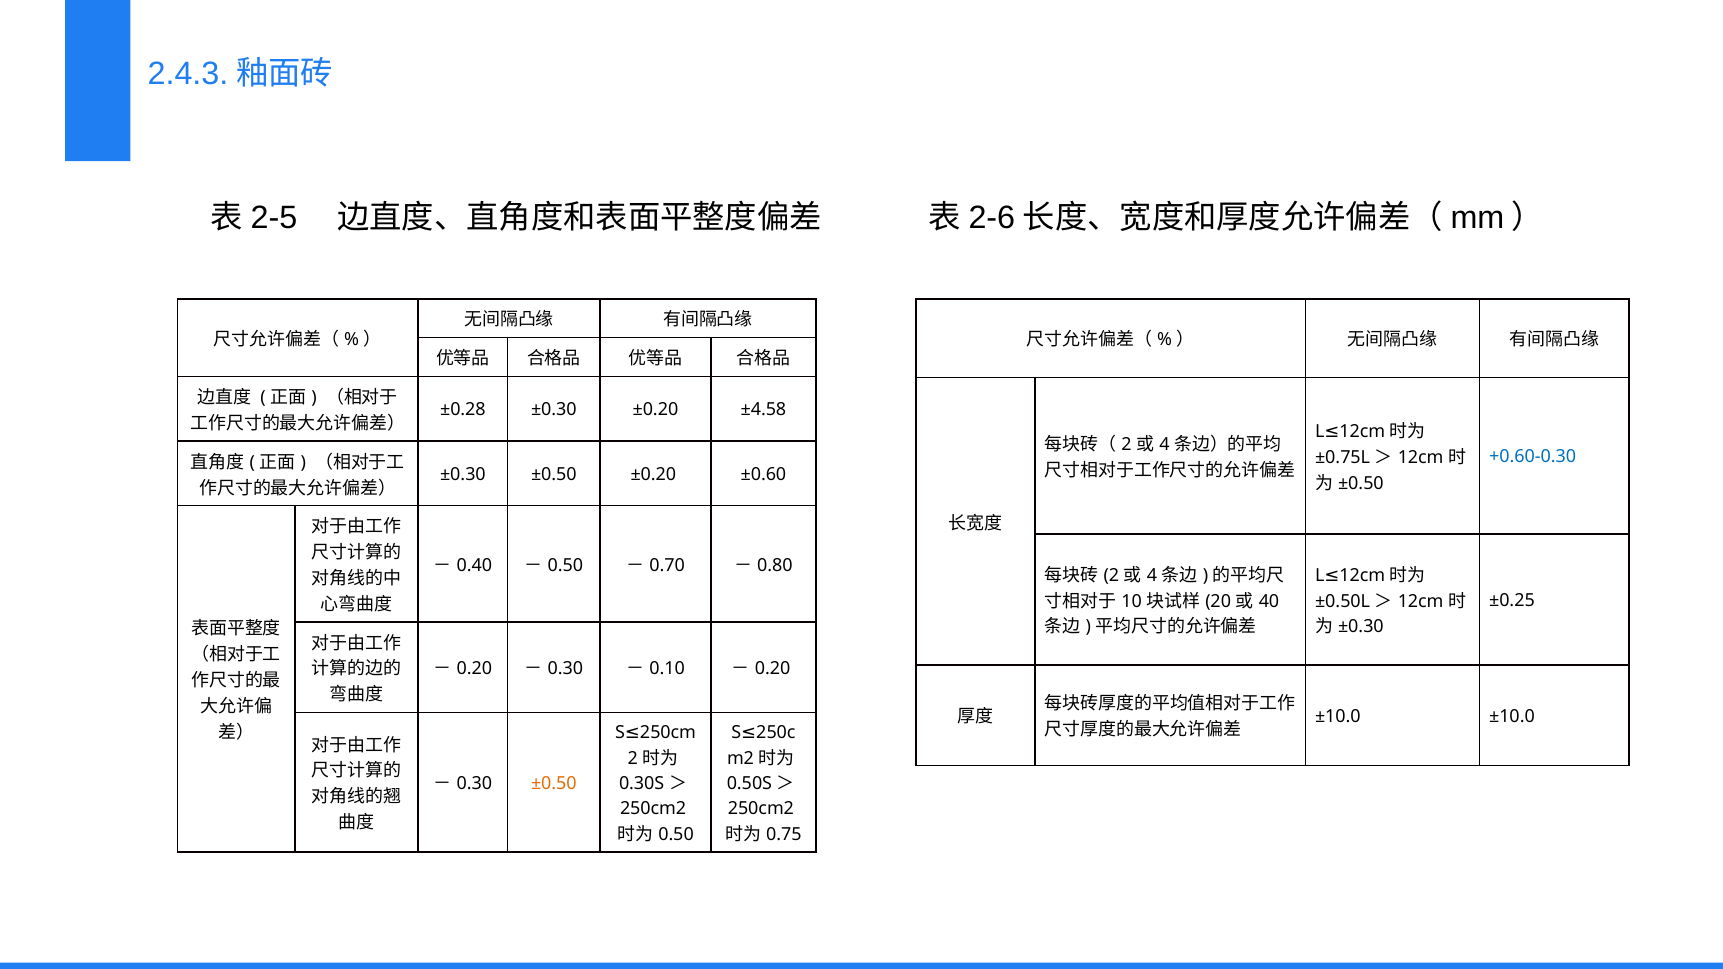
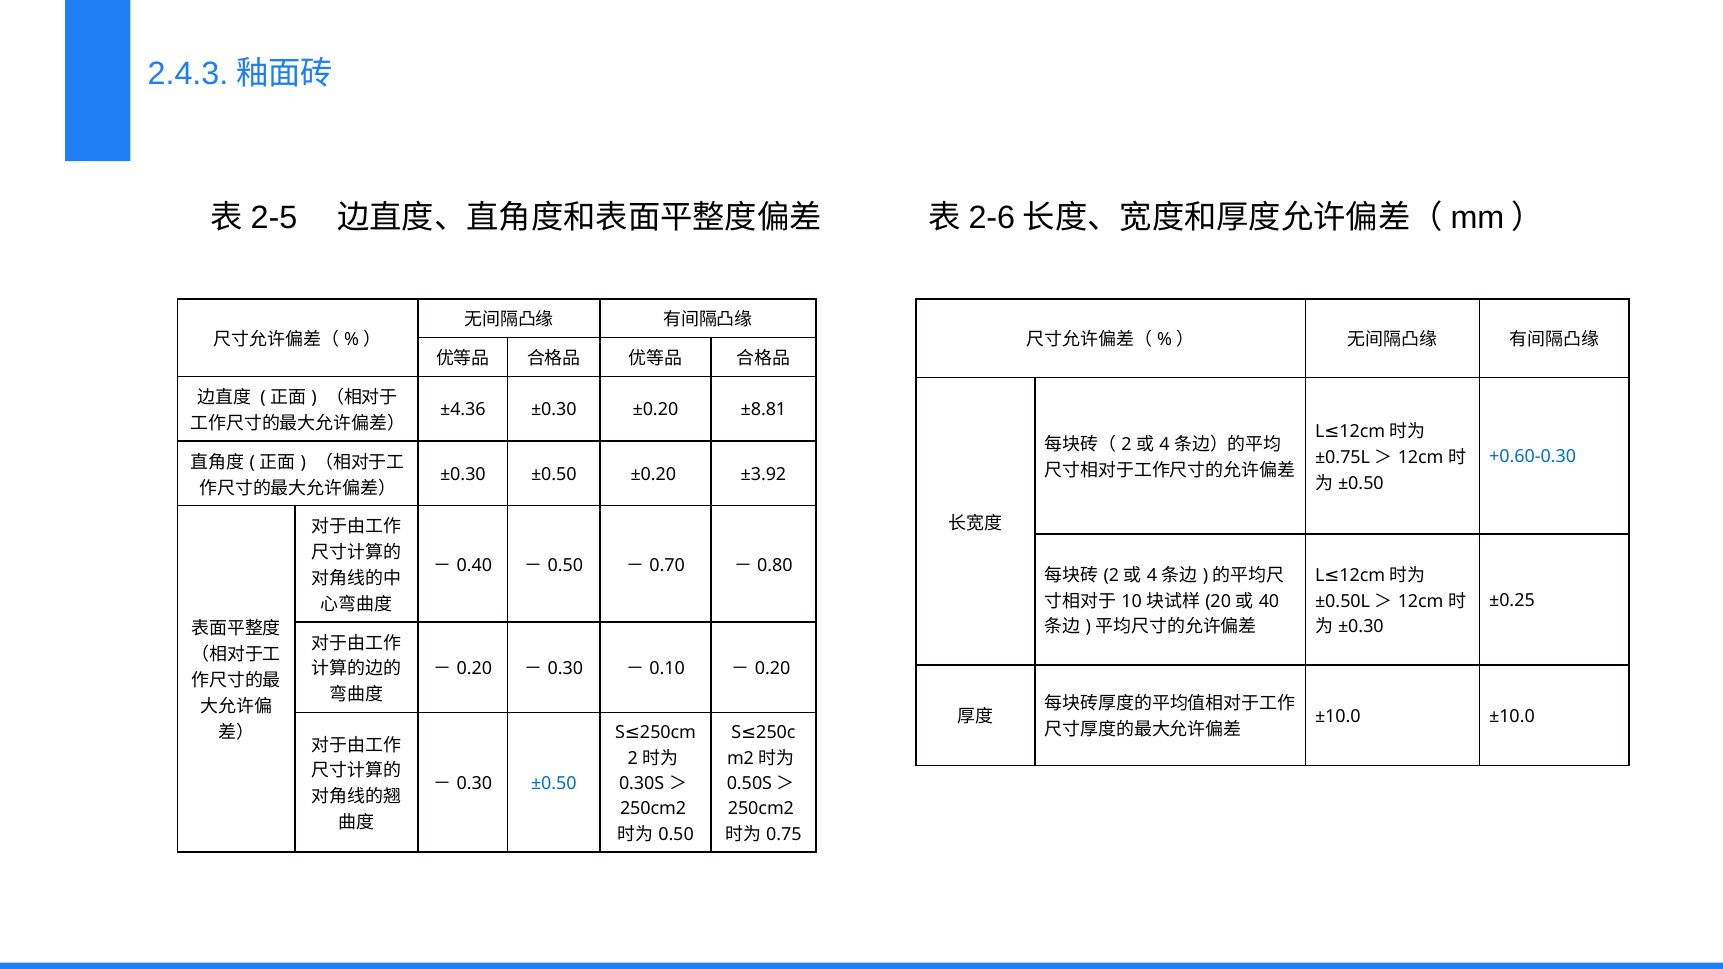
±0.28: ±0.28 -> ±4.36 (463, 410)
±4.58: ±4.58 -> ±8.81 (763, 410)
±0.60: ±0.60 -> ±3.92 (763, 475)
±0.50 colour: orange -> blue (554, 783)
